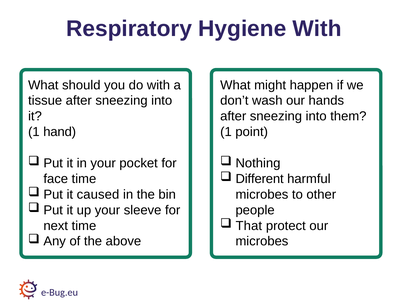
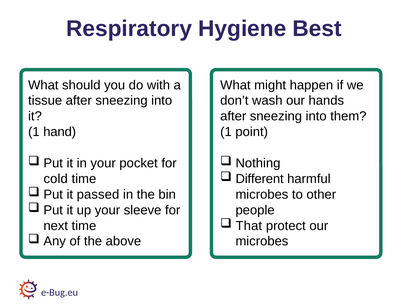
Hygiene With: With -> Best (317, 29)
face: face -> cold (56, 179)
caused: caused -> passed (98, 194)
